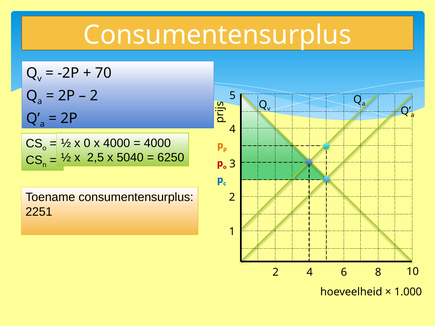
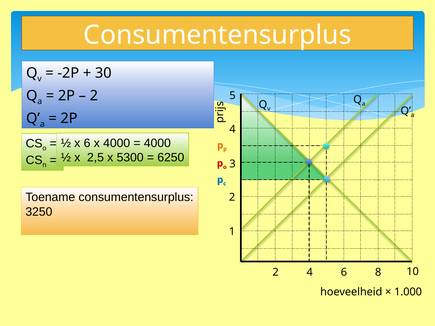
70: 70 -> 30 (103, 73)
x 0: 0 -> 6 (87, 143)
5040: 5040 -> 5300 (130, 158)
2251: 2251 -> 3250 (39, 212)
